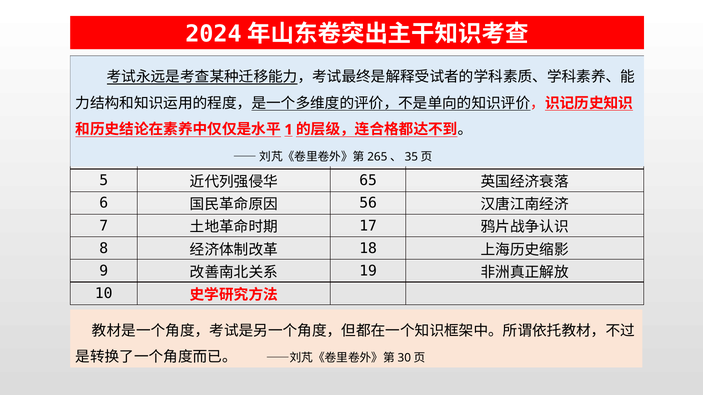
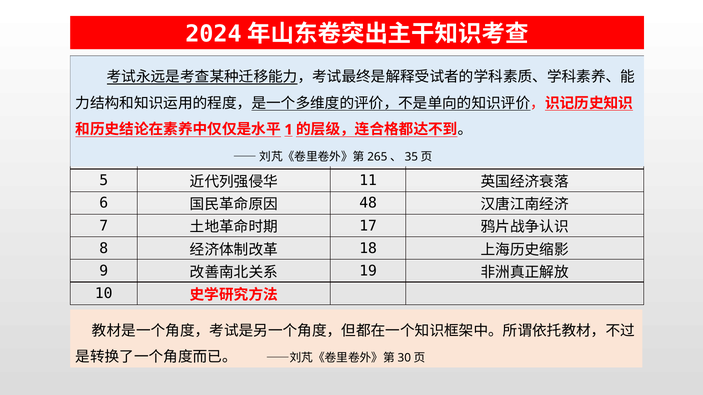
65: 65 -> 11 (368, 181)
56: 56 -> 48 (368, 203)
